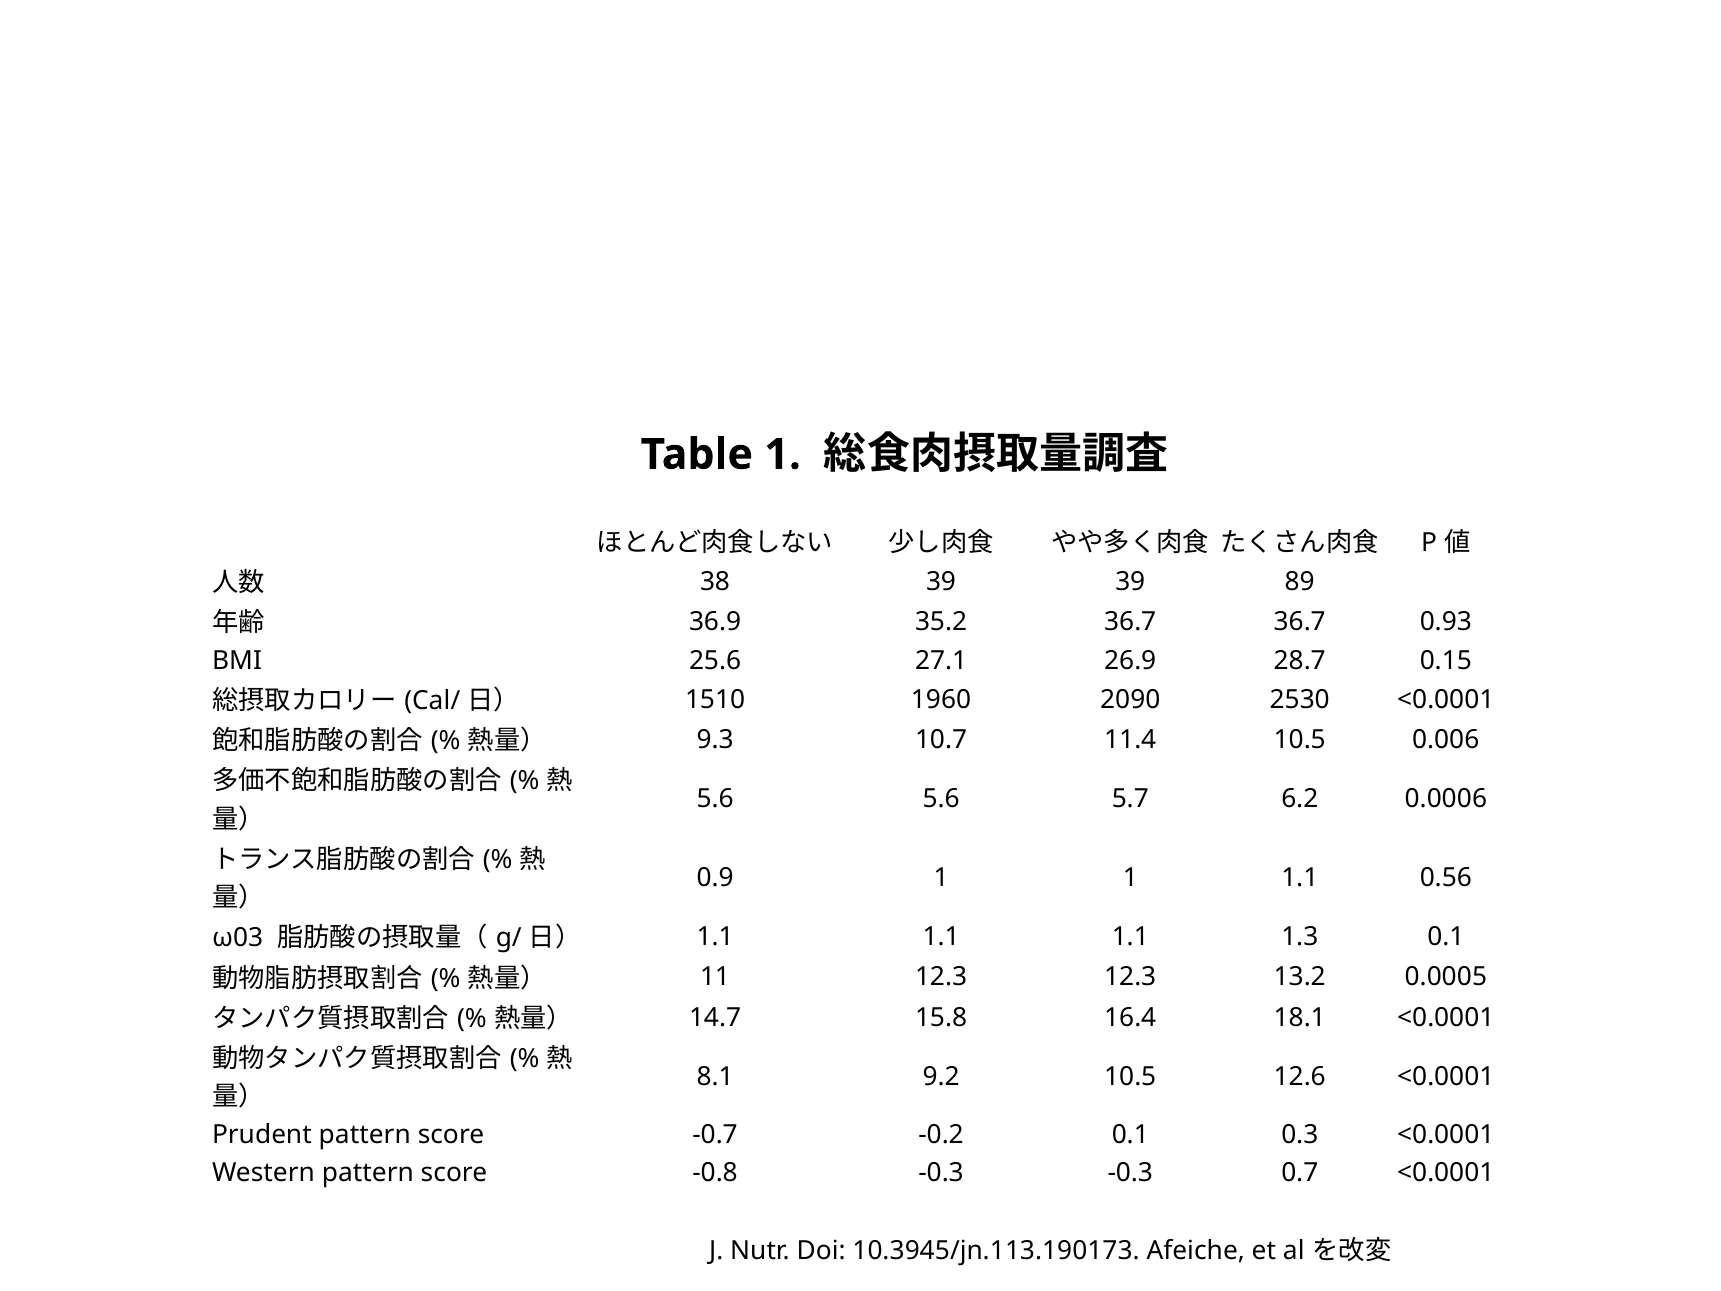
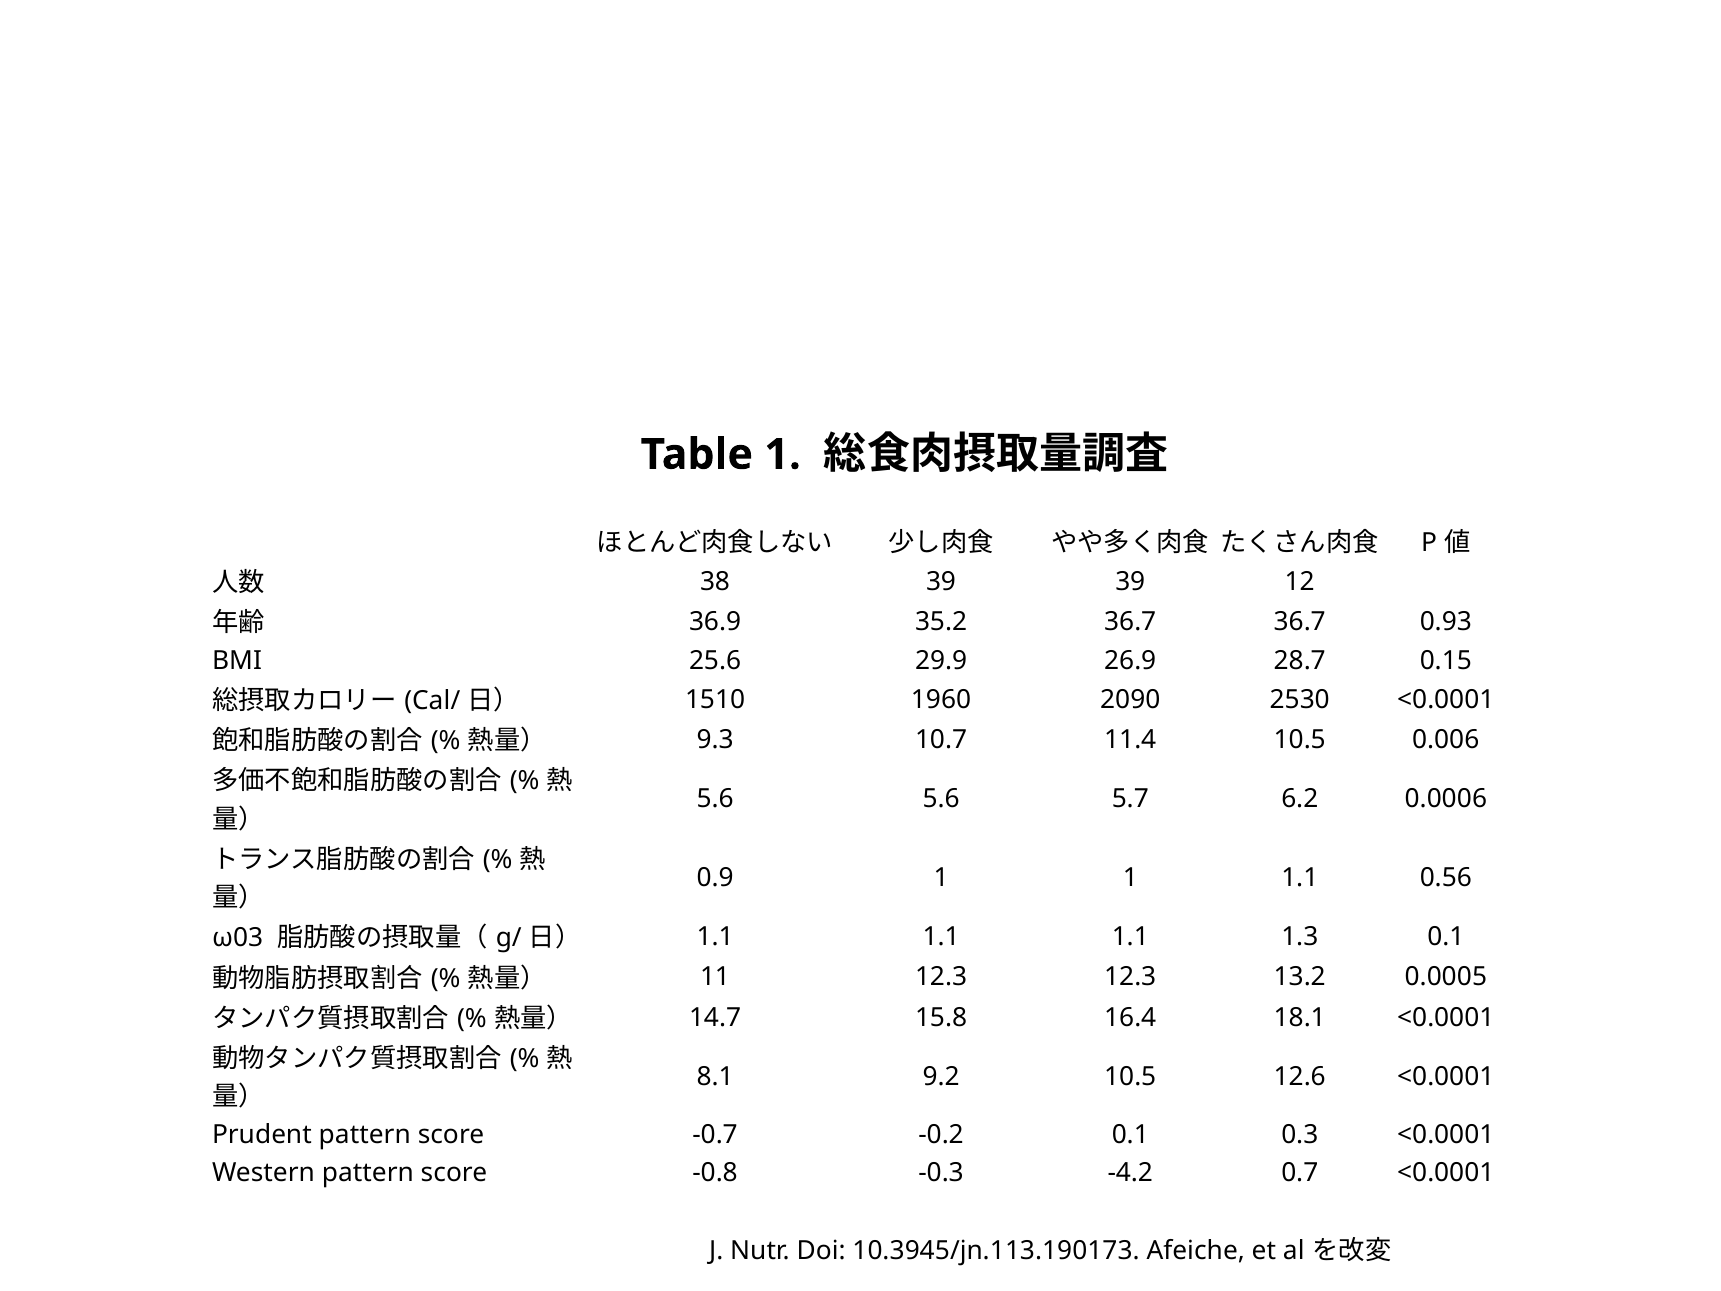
89: 89 -> 12 (1300, 582)
27.1: 27.1 -> 29.9 (941, 660)
-0.3 -0.3: -0.3 -> -4.2 (1130, 1172)
